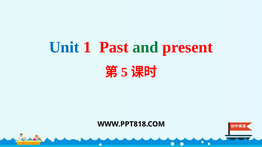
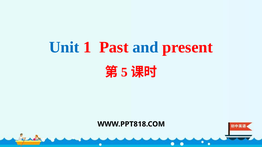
and colour: green -> blue (145, 47)
